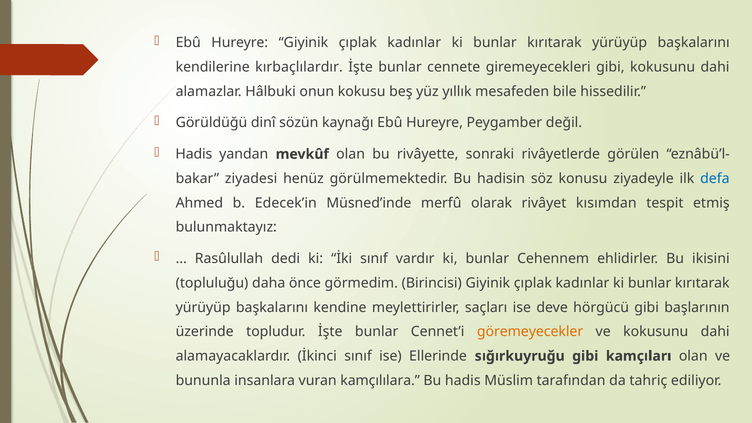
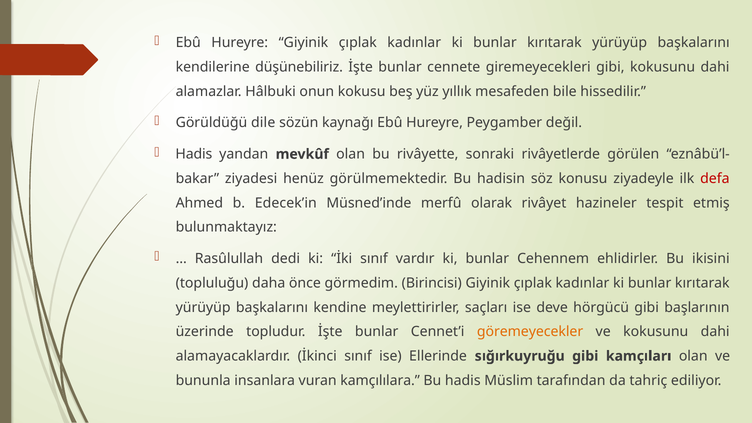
kırbaçlılardır: kırbaçlılardır -> düşünebiliriz (299, 67)
dinî: dinî -> dile (263, 123)
defa colour: blue -> red (715, 179)
kısımdan: kısımdan -> hazineler (606, 203)
